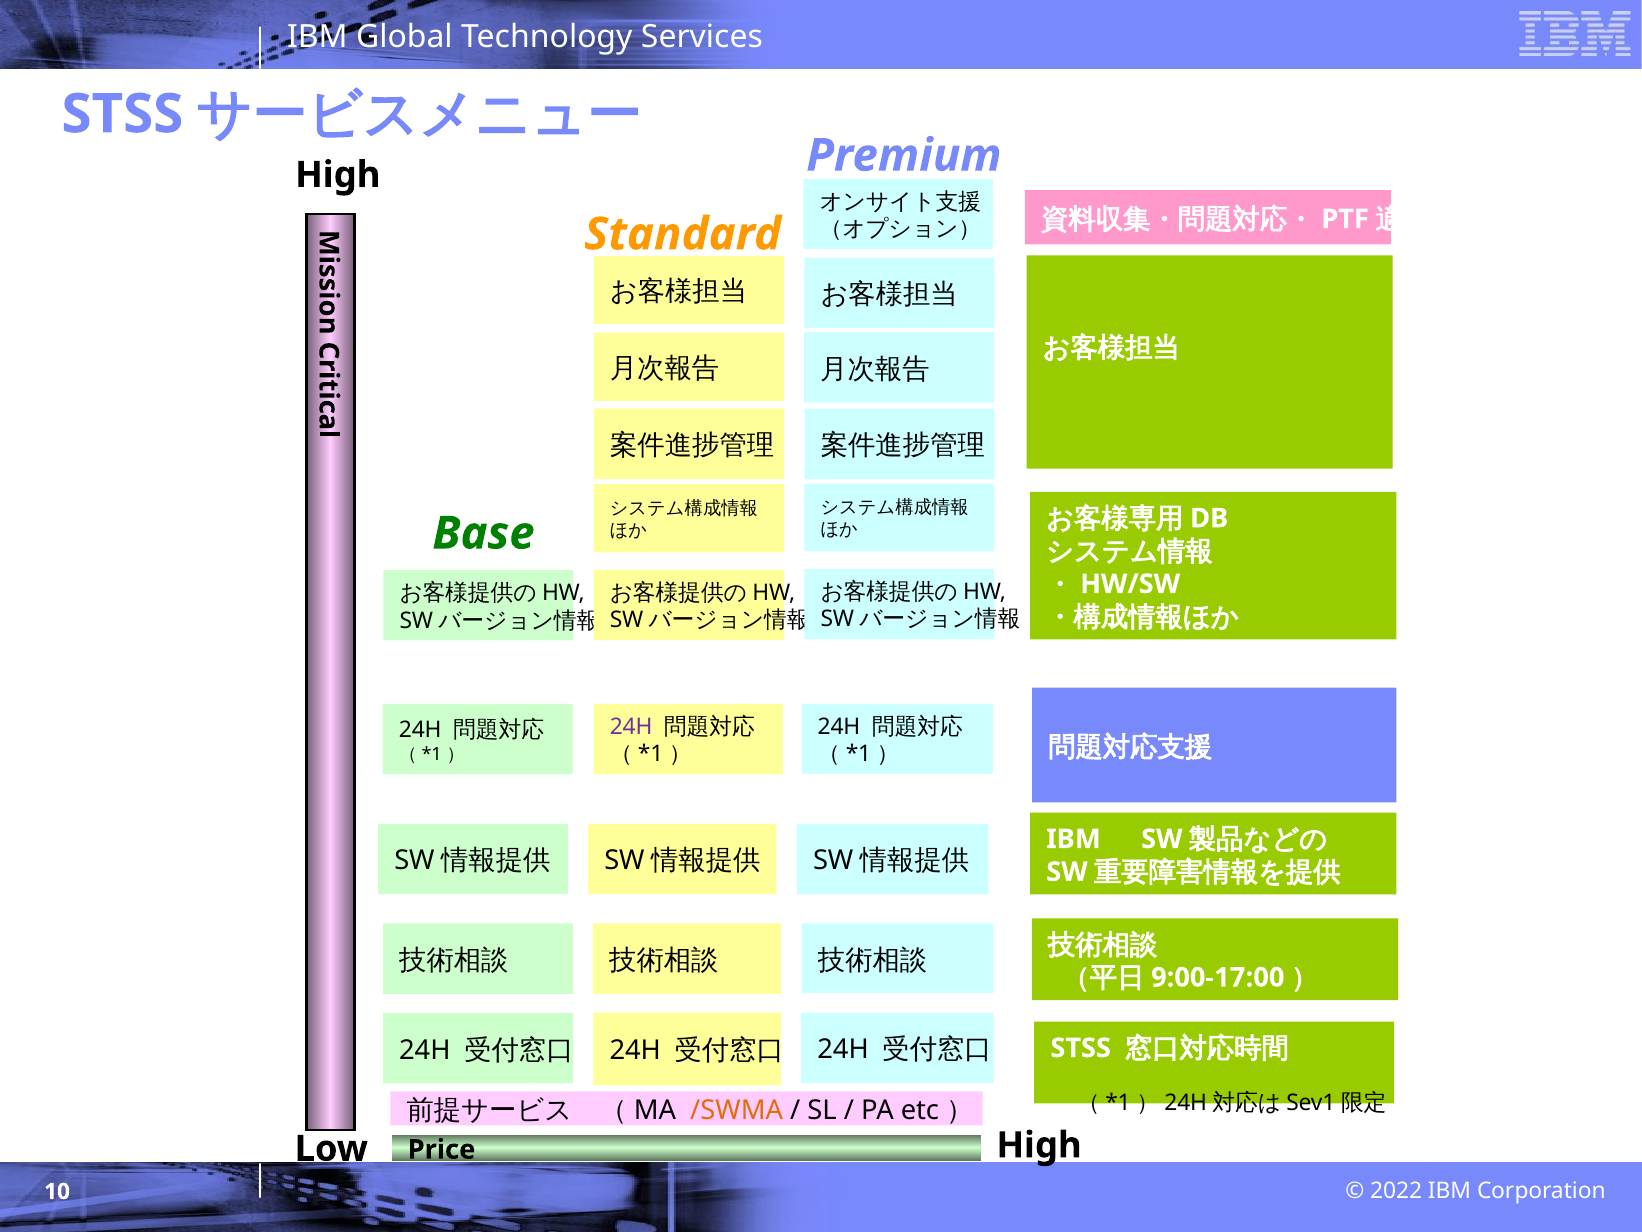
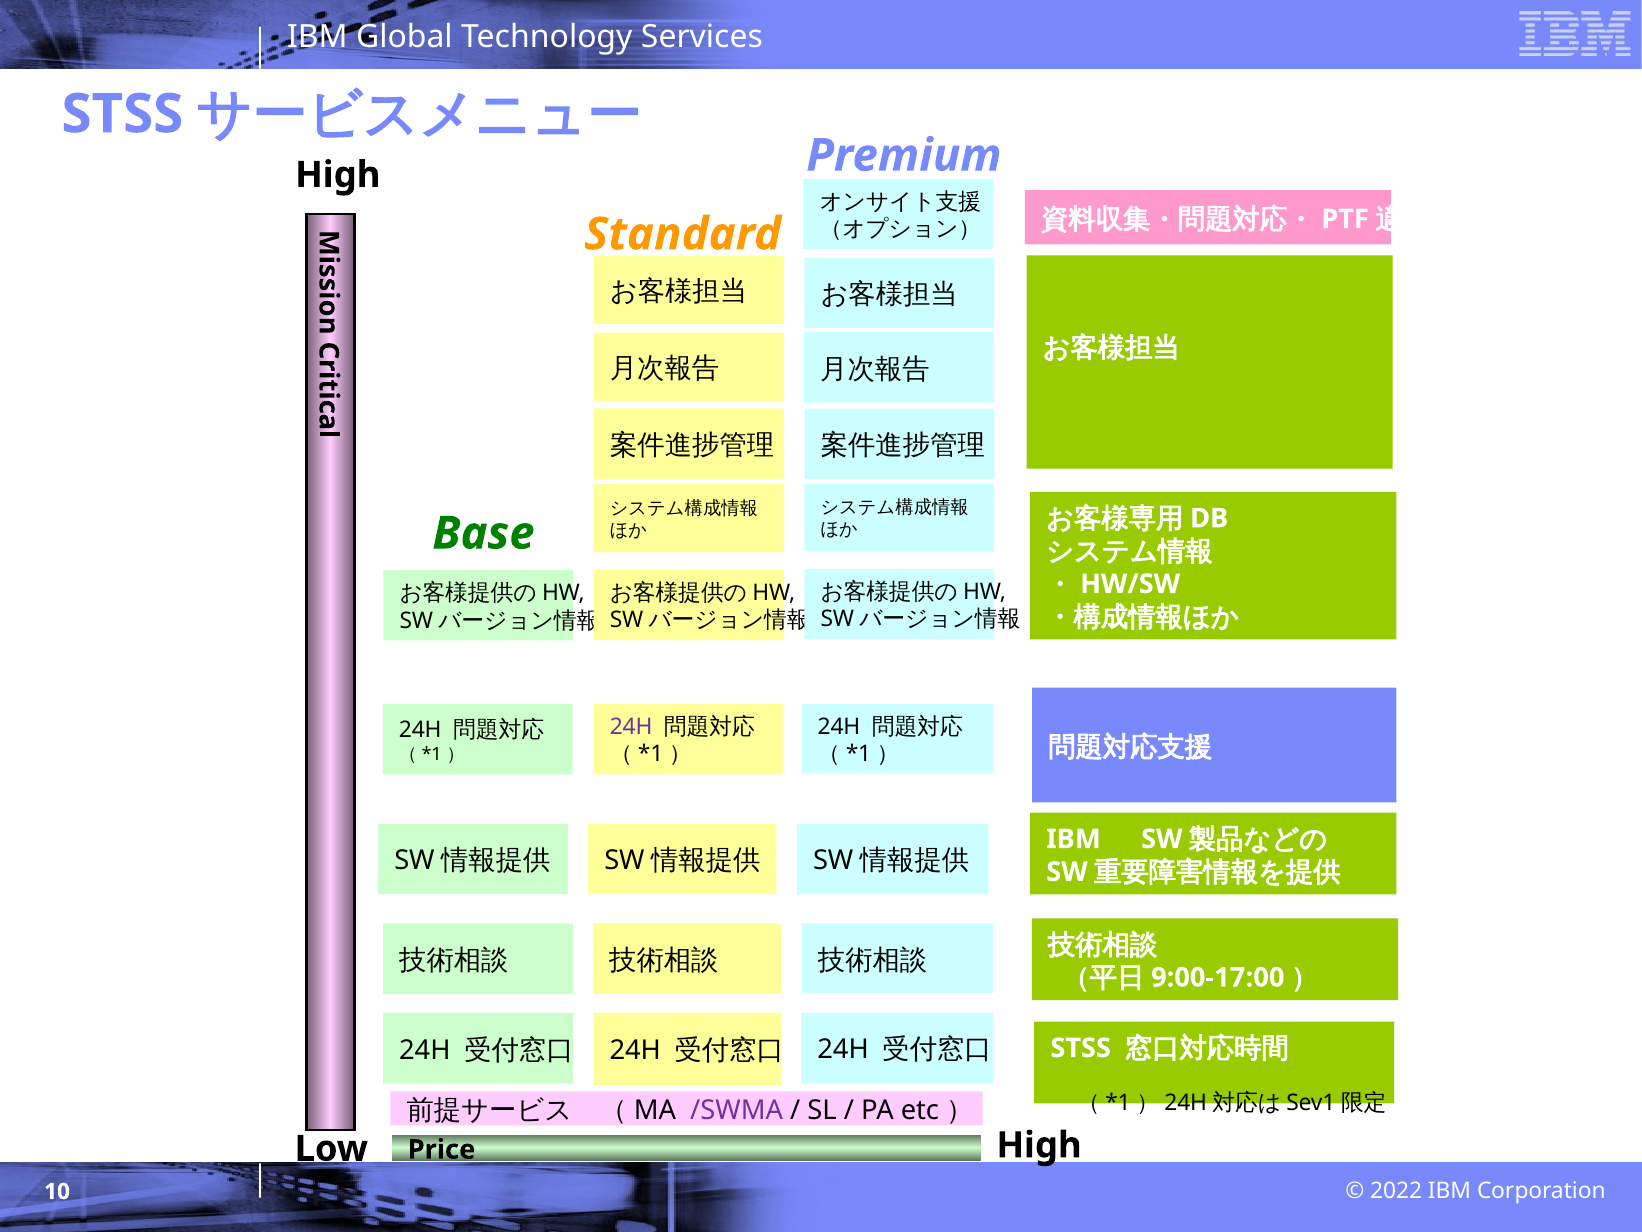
/SWMA colour: orange -> purple (737, 1110)
